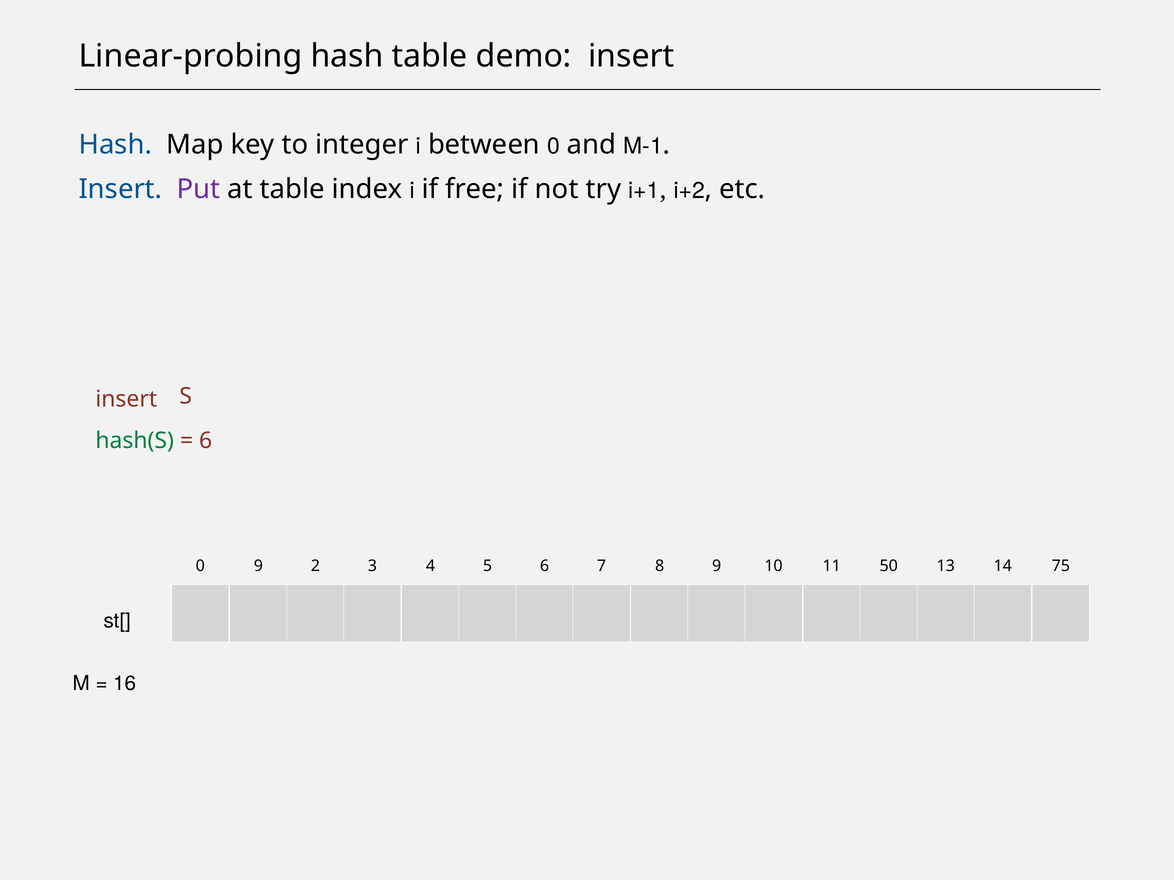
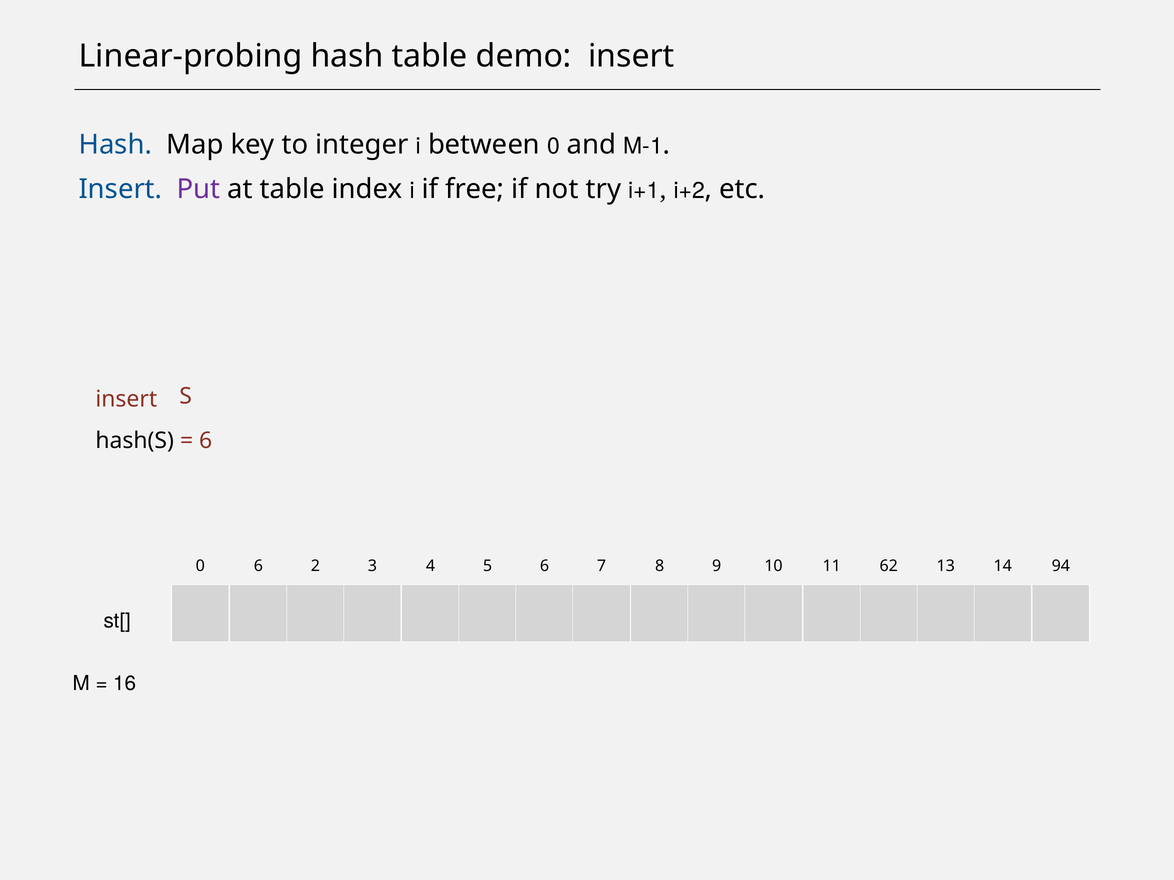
hash(S colour: green -> black (135, 441)
0 9: 9 -> 6 (258, 566)
50: 50 -> 62 (889, 566)
75: 75 -> 94 (1061, 566)
